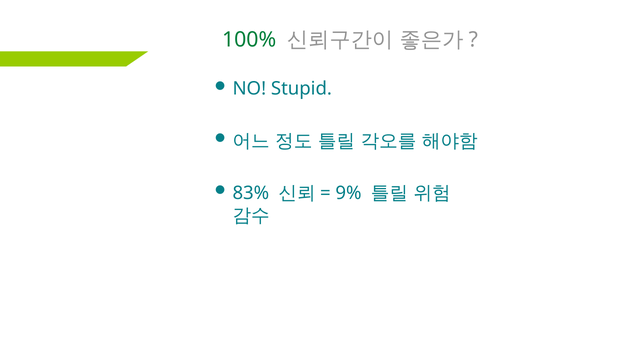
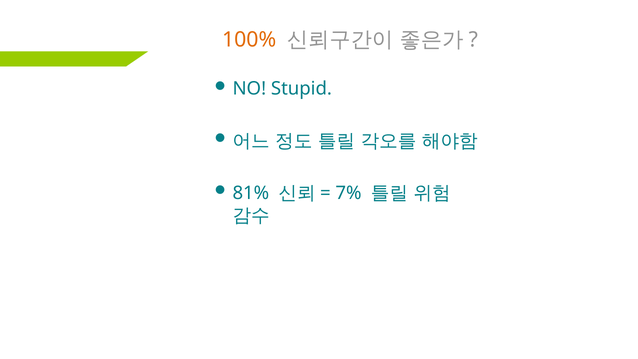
100% colour: green -> orange (249, 40)
83%: 83% -> 81% (251, 193)
9%: 9% -> 7% (349, 193)
